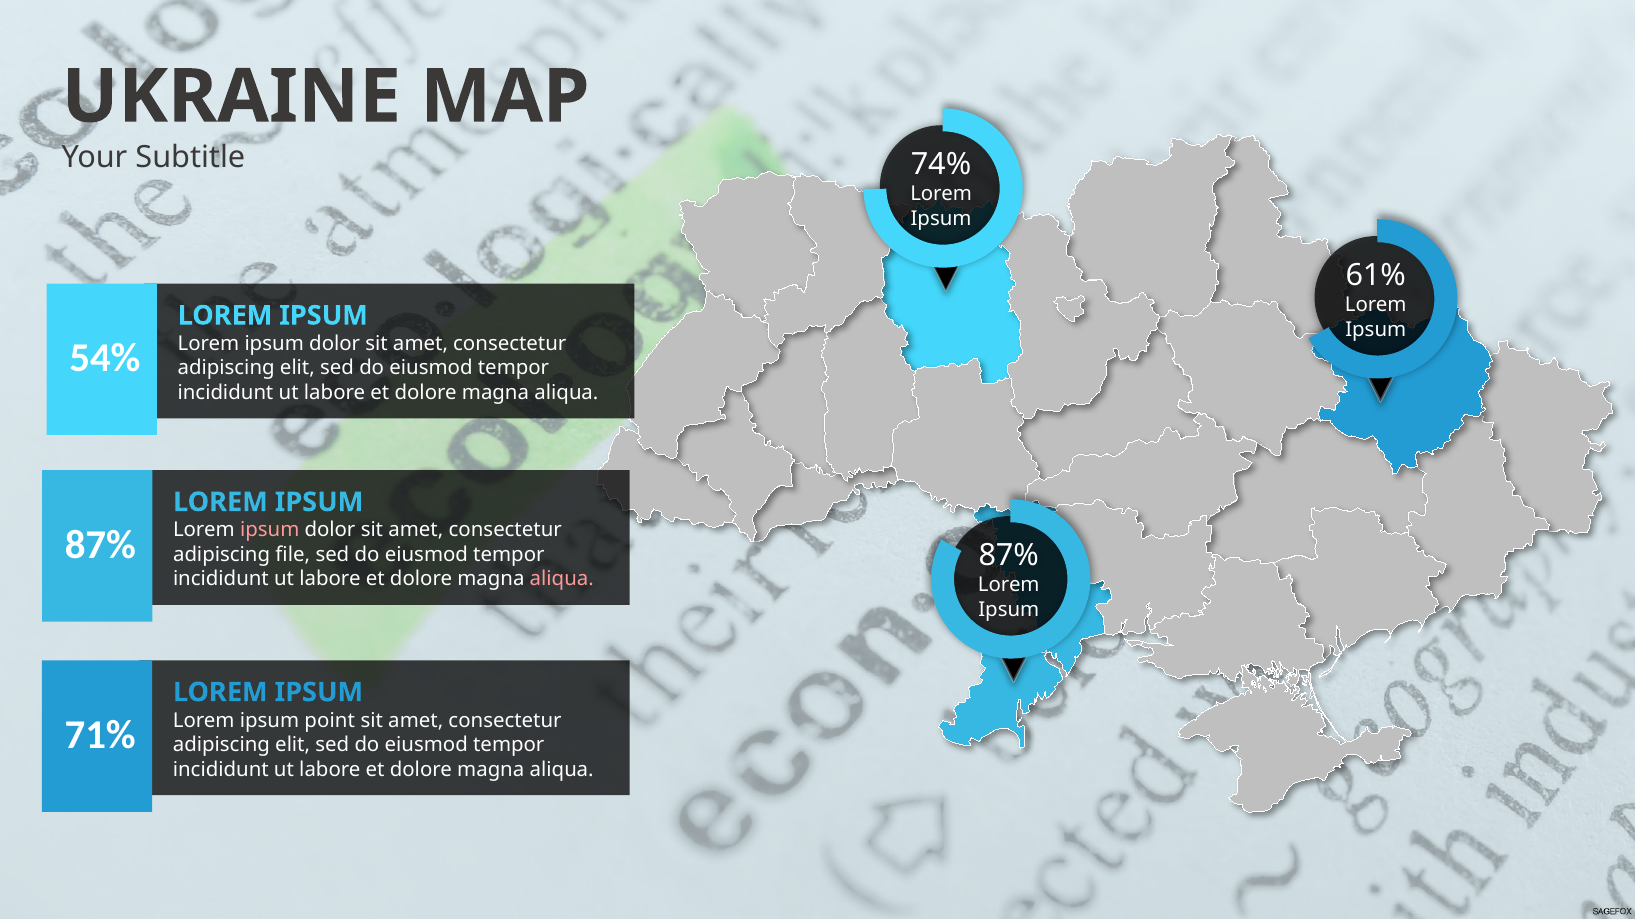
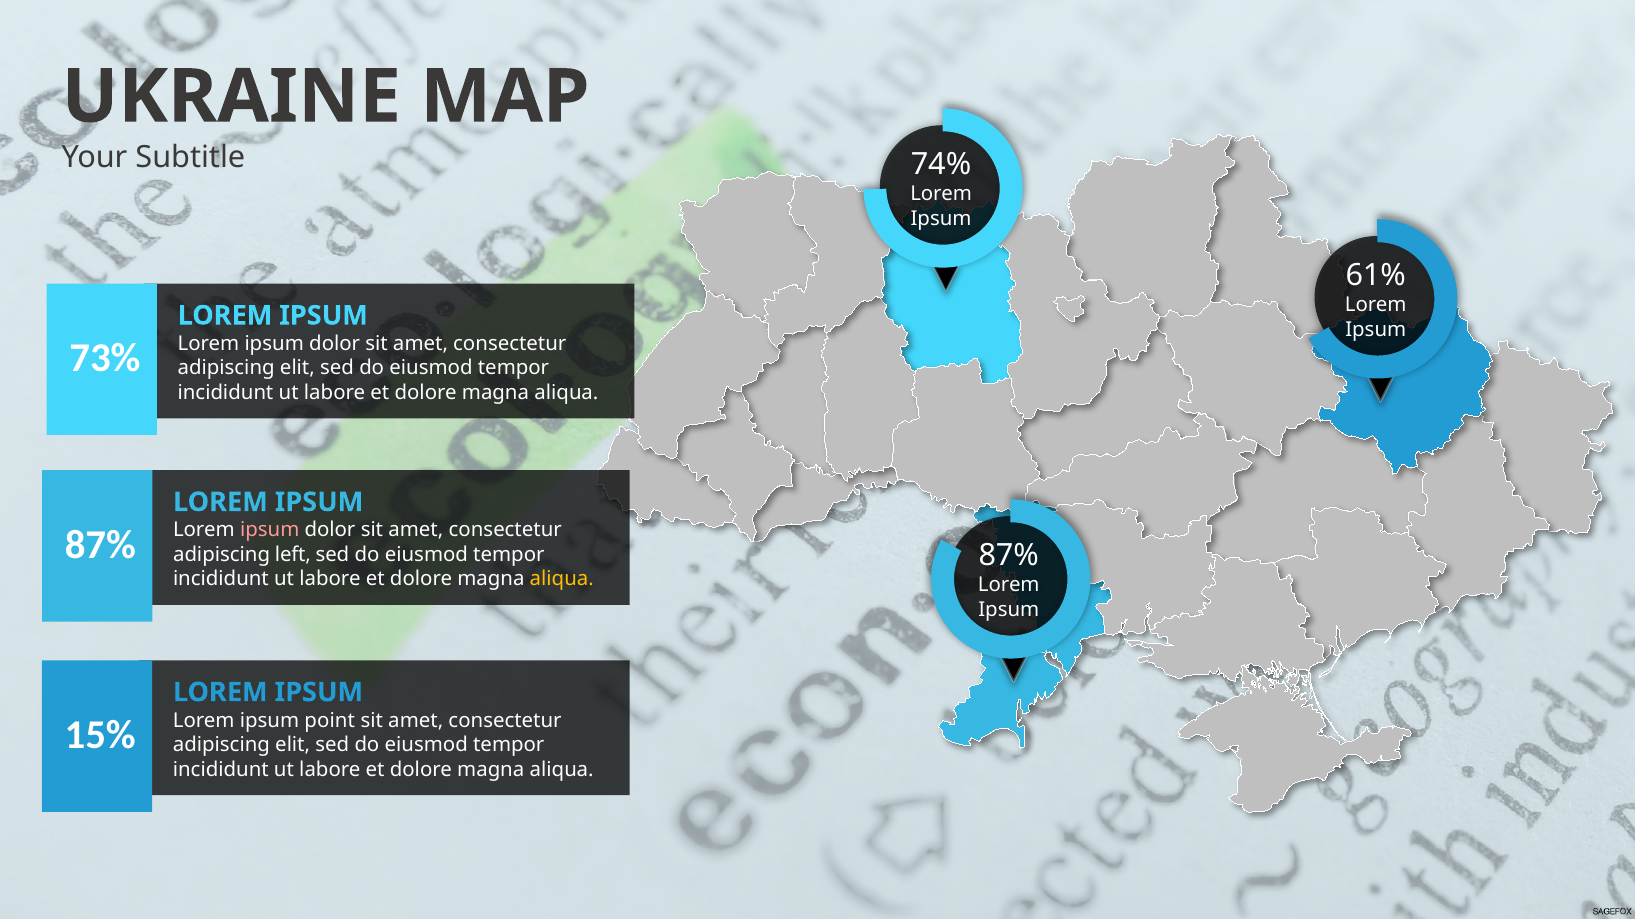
54%: 54% -> 73% (105, 358)
file: file -> left (293, 555)
aliqua colour: pink -> yellow (562, 580)
71%: 71% -> 15% (100, 735)
